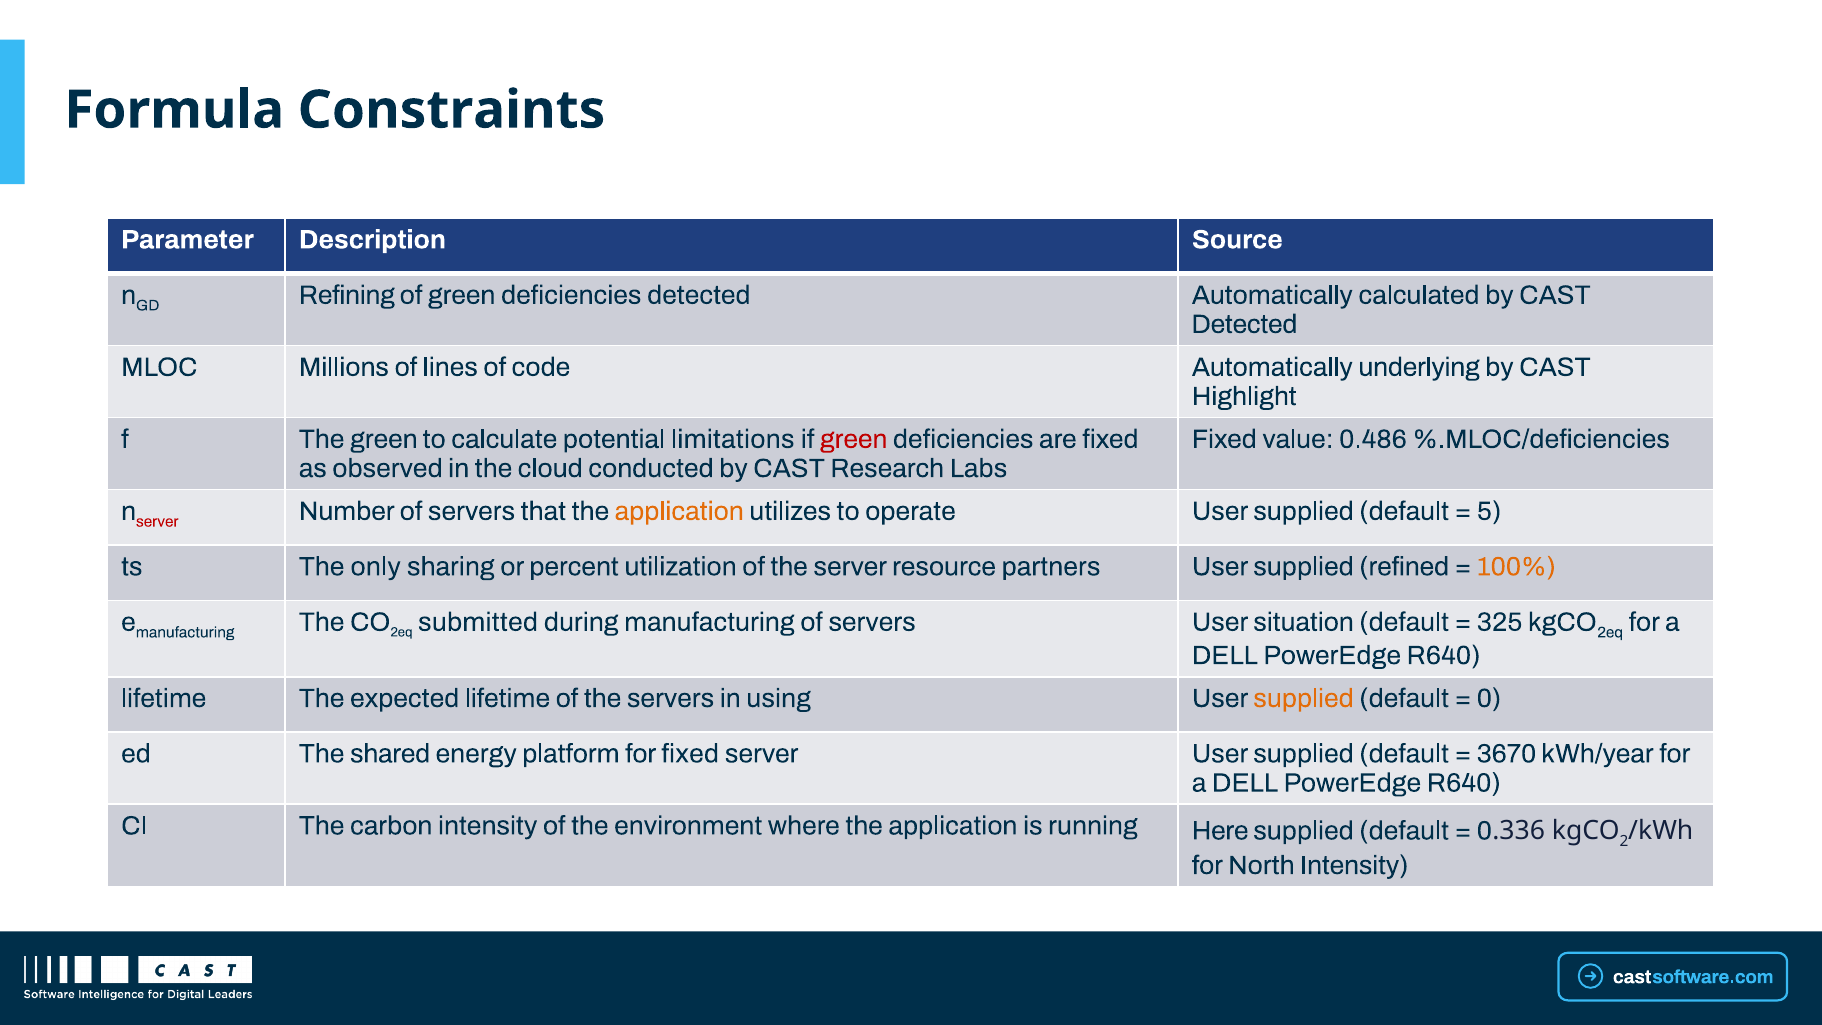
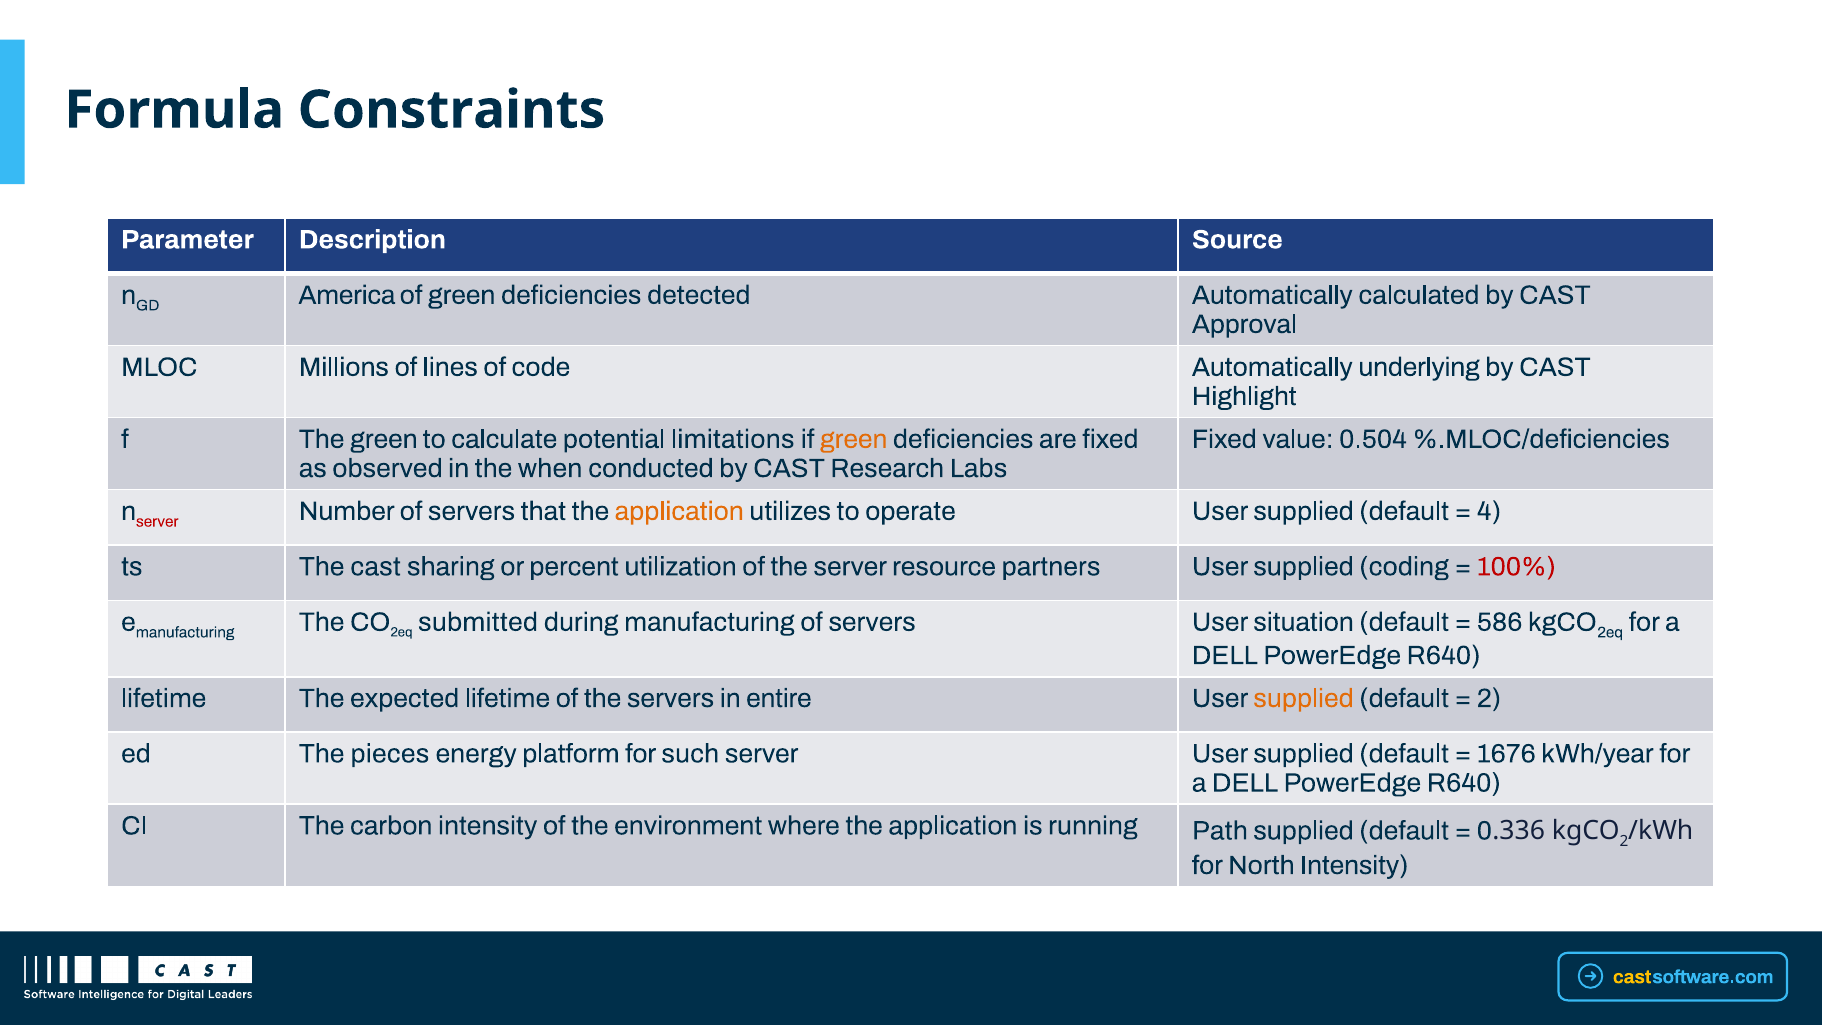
Refining: Refining -> America (347, 295)
Detected: Detected -> Approval (1244, 324)
green colour: red -> orange (854, 439)
0.486: 0.486 -> 0.504 (1373, 439)
cloud: cloud -> when (550, 468)
5: 5 -> 4 (1489, 511)
The only: only -> cast (376, 566)
refined: refined -> coding (1404, 566)
100% colour: orange -> red (1516, 566)
325: 325 -> 586 (1500, 622)
using: using -> entire (779, 698)
0: 0 -> 2 (1489, 698)
shared: shared -> pieces (390, 754)
for fixed: fixed -> such (690, 754)
3670: 3670 -> 1676 (1506, 754)
Here: Here -> Path (1220, 831)
cast colour: white -> yellow (1632, 977)
